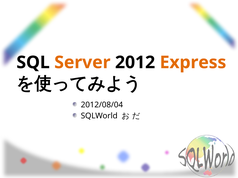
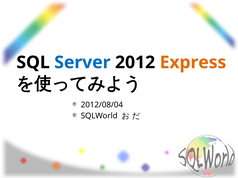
Server colour: orange -> blue (82, 63)
